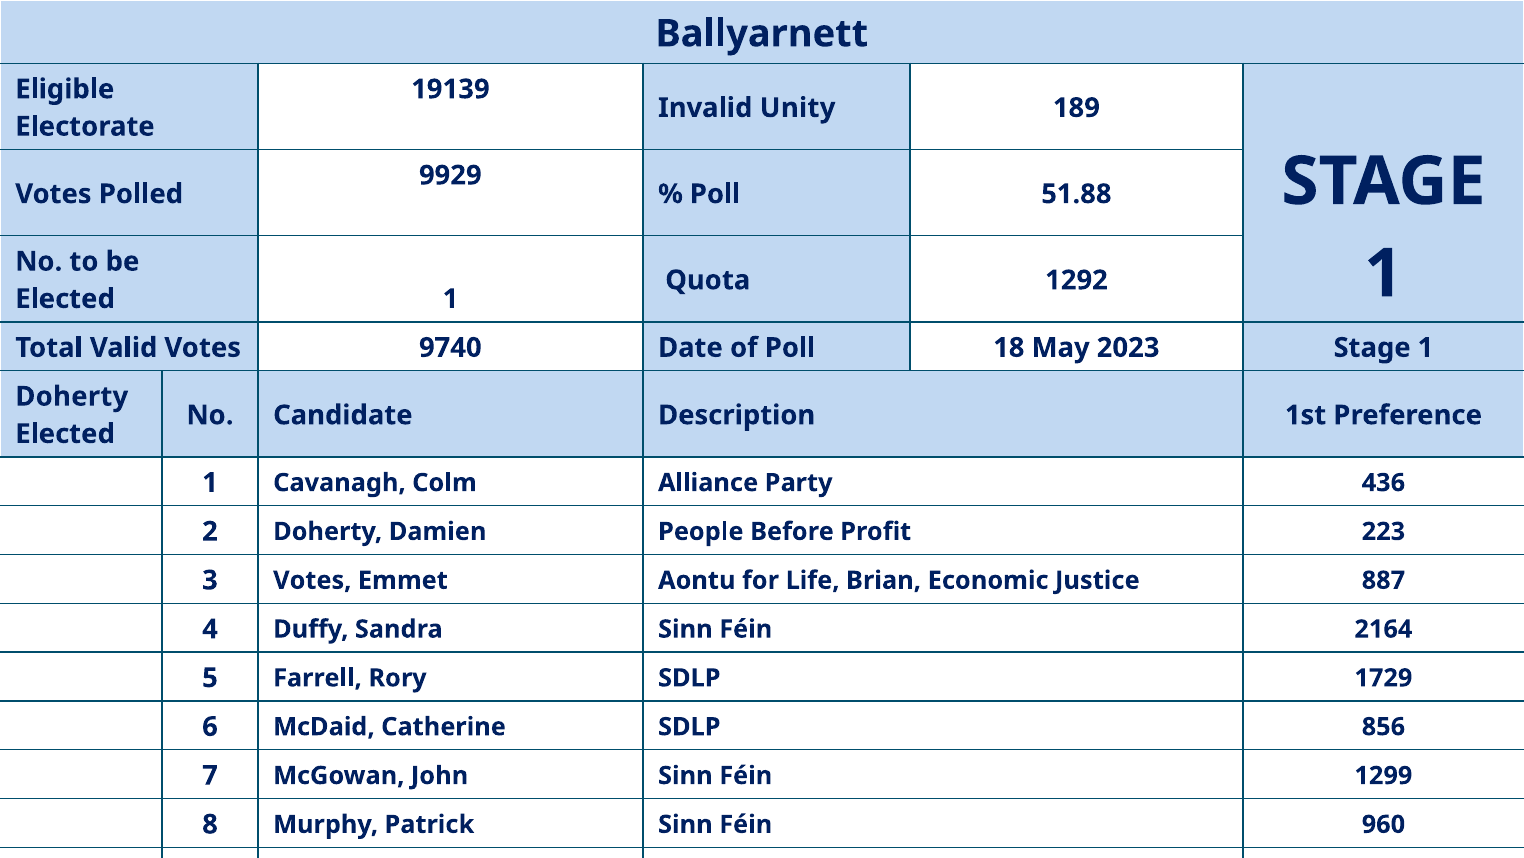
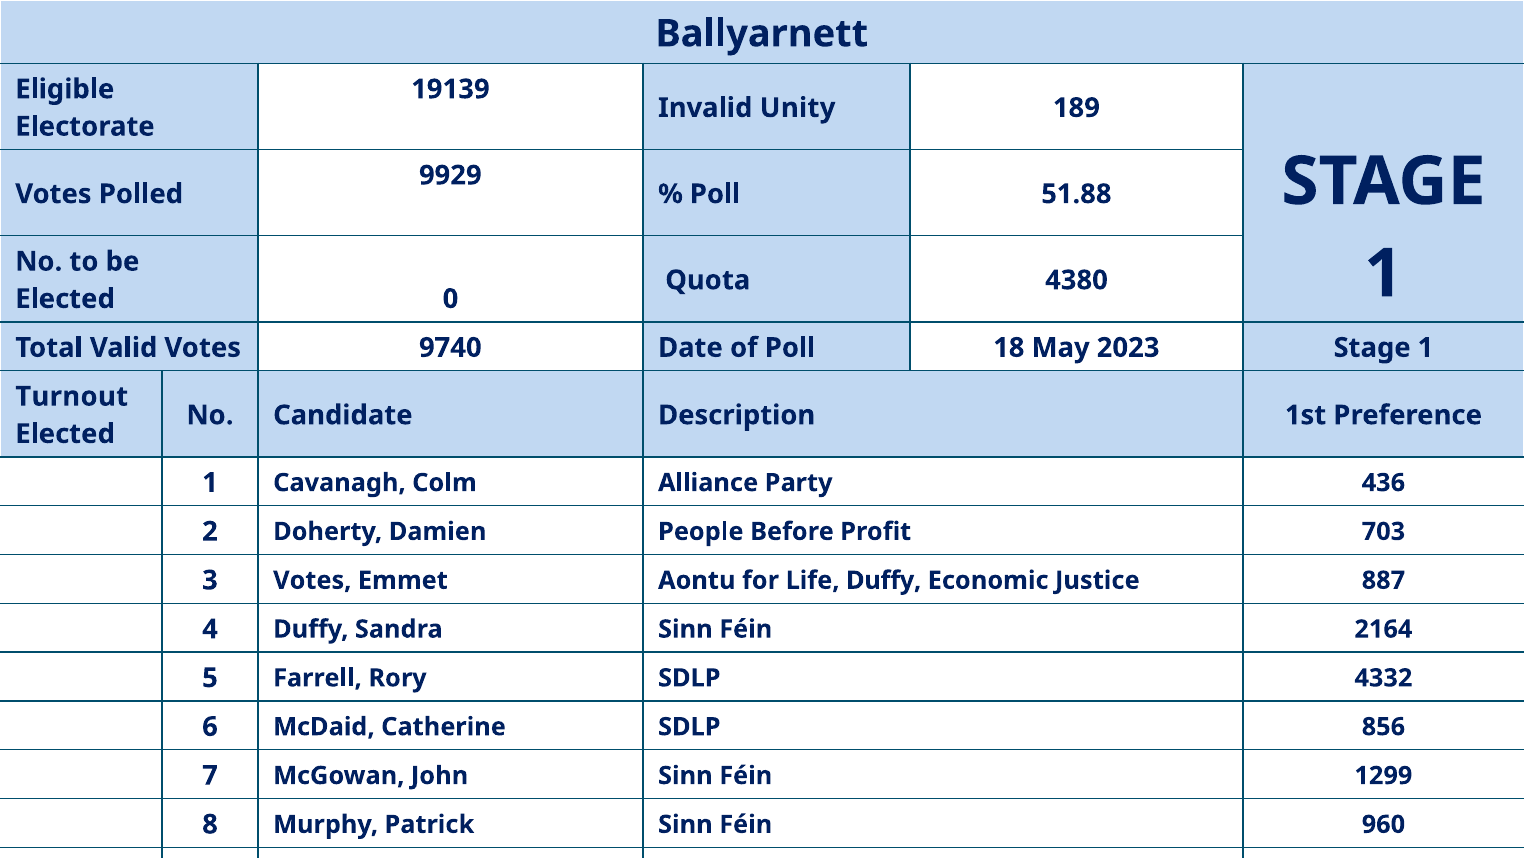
1292: 1292 -> 4380 (1076, 280)
Elected 1: 1 -> 0 (450, 299)
Doherty: Doherty -> Turnout (72, 396)
223: 223 -> 703 (1383, 531)
Life Brian: Brian -> Duffy (884, 580)
1729: 1729 -> 4332 (1383, 677)
